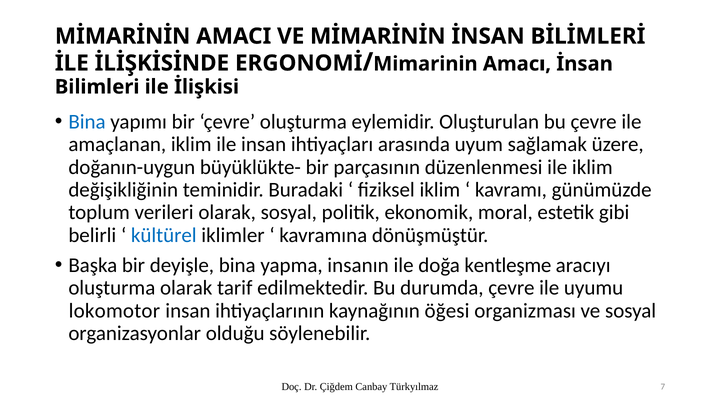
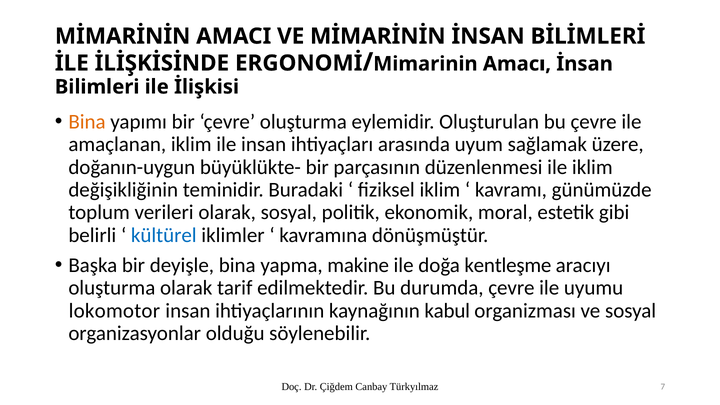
Bina colour: blue -> orange (87, 122)
insanın: insanın -> makine (358, 265)
öğesi: öğesi -> kabul (447, 311)
